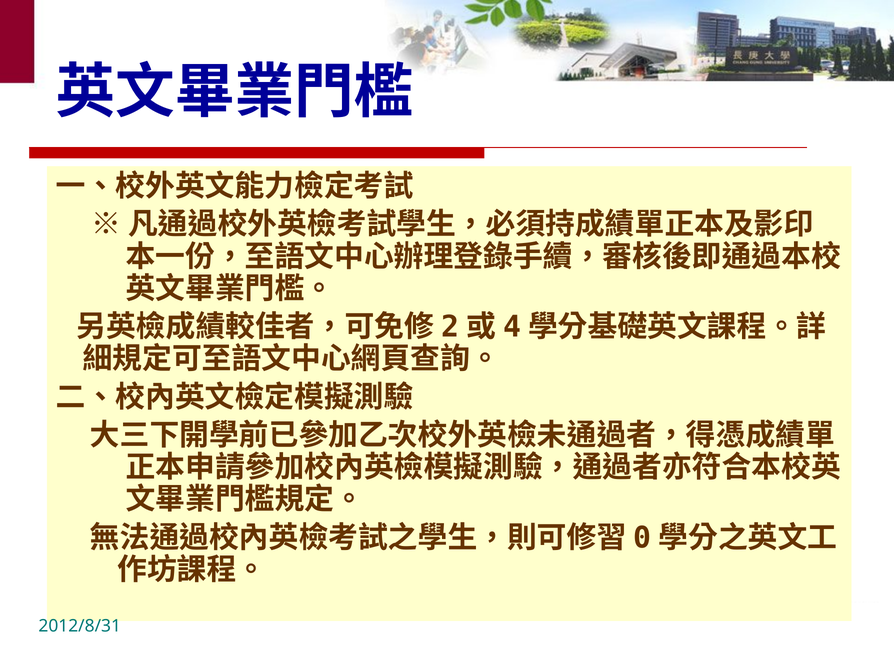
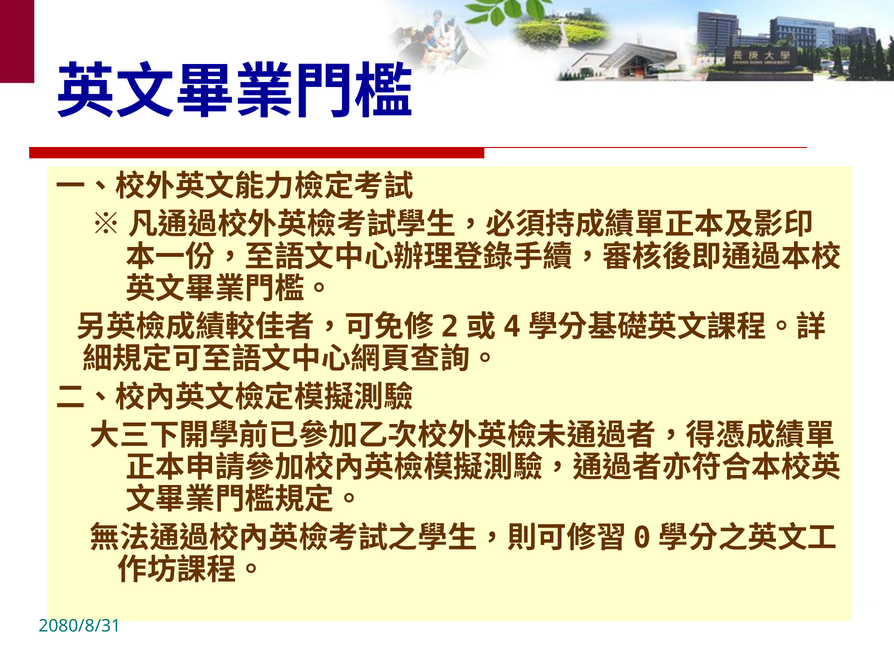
2012/8/31: 2012/8/31 -> 2080/8/31 (80, 627)
